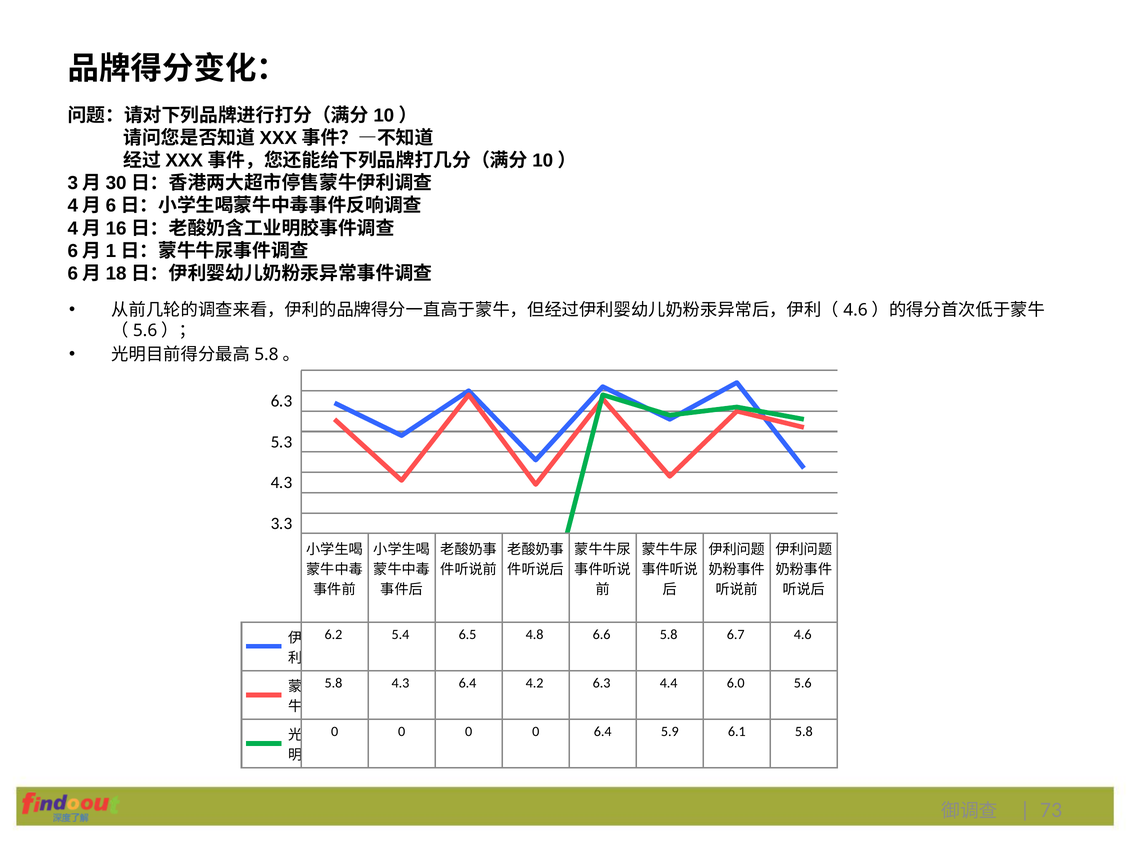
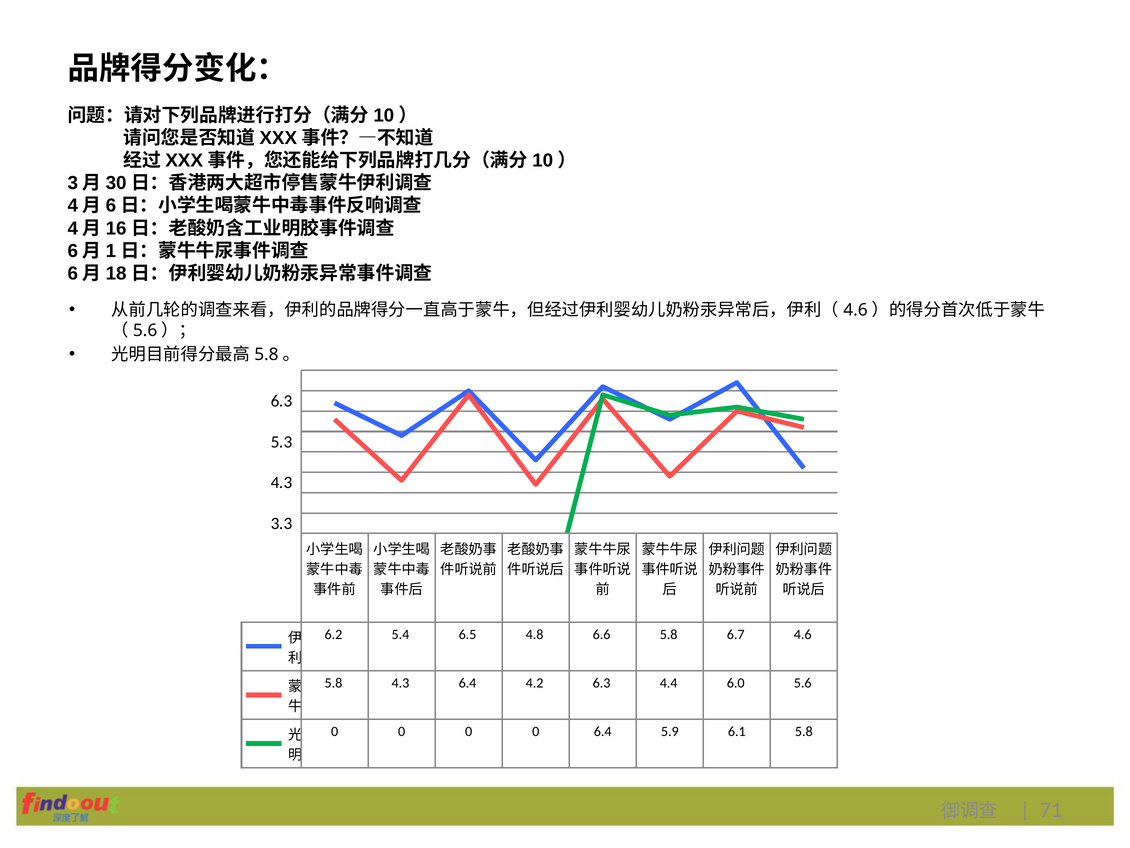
73: 73 -> 71 (1051, 809)
